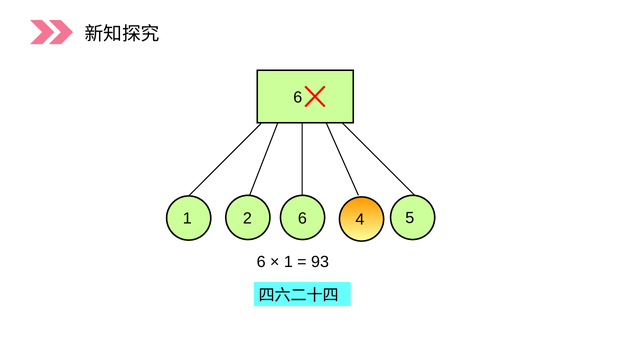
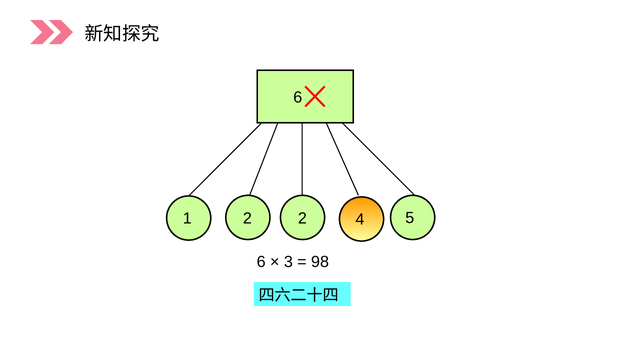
1 6: 6 -> 2 (302, 218)
1: 1 -> 3 (288, 262)
93: 93 -> 98 (320, 262)
